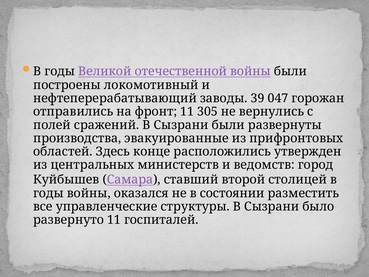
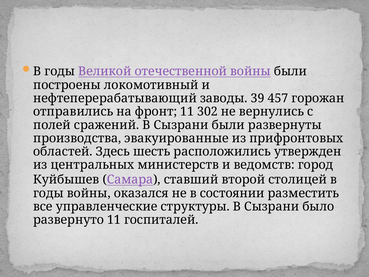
047: 047 -> 457 (278, 98)
305: 305 -> 302 (207, 112)
конце: конце -> шесть (152, 151)
